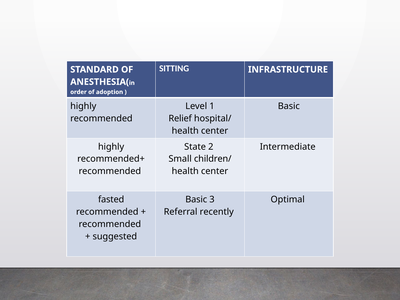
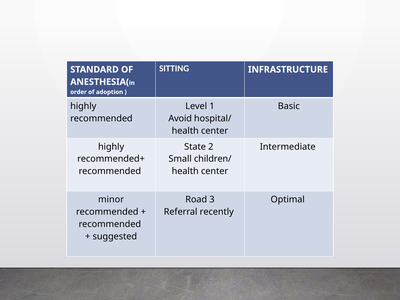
Relief: Relief -> Avoid (180, 118)
fasted: fasted -> minor (111, 200)
Basic: Basic -> Road (196, 200)
